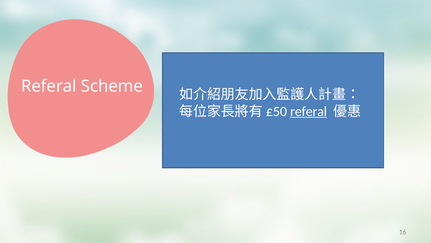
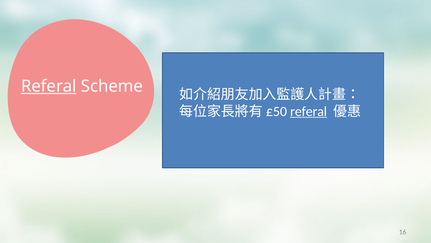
Referal underline: none -> present (49, 86)
